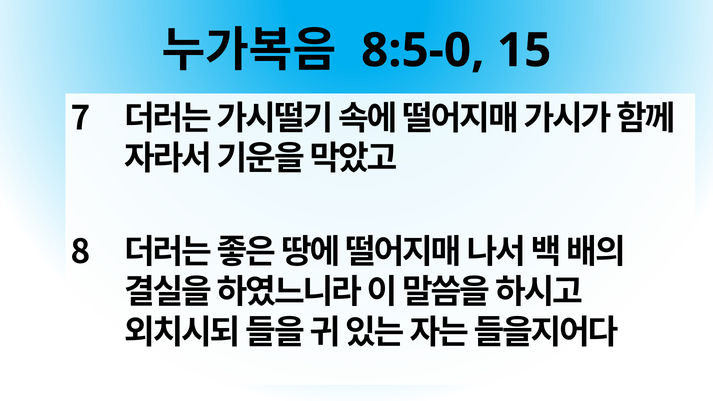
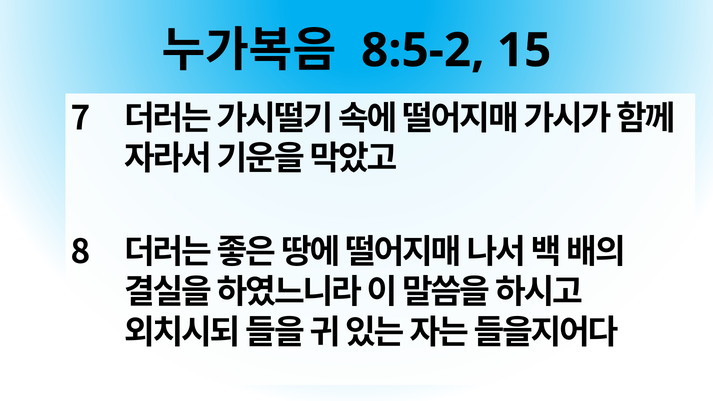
8:5-0: 8:5-0 -> 8:5-2 (423, 51)
